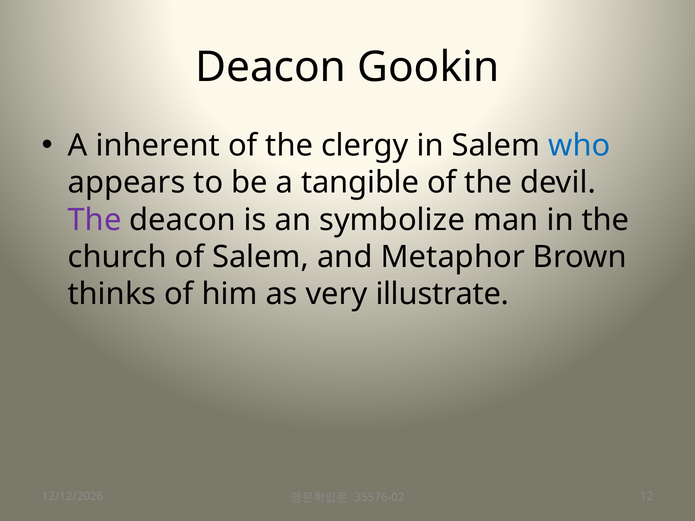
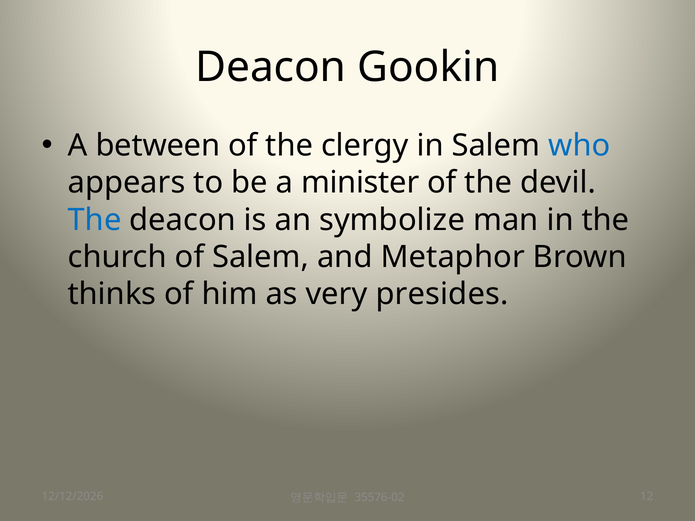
inherent: inherent -> between (158, 146)
tangible: tangible -> minister (360, 183)
The colour: purple -> blue (95, 220)
illustrate: illustrate -> presides (442, 294)
